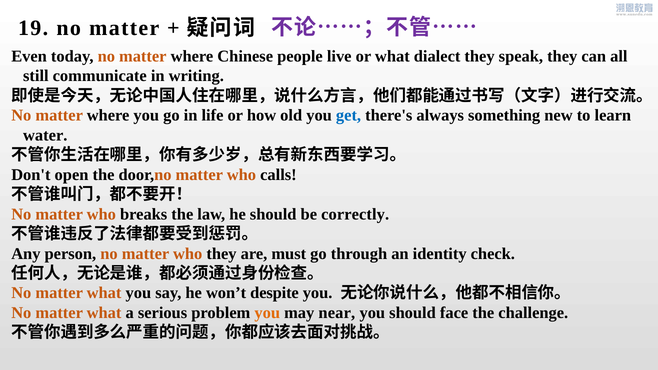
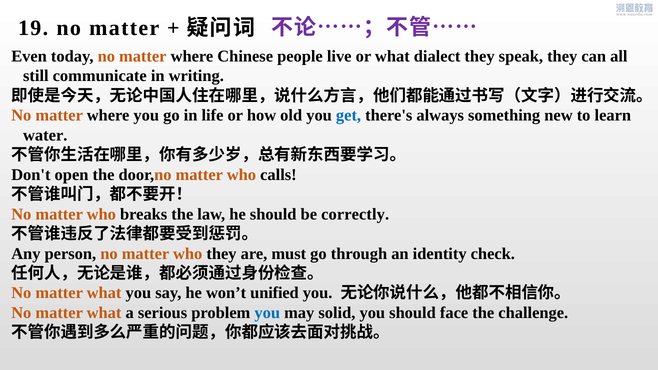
despite: despite -> unified (275, 293)
you colour: orange -> blue (267, 313)
near: near -> solid (337, 313)
